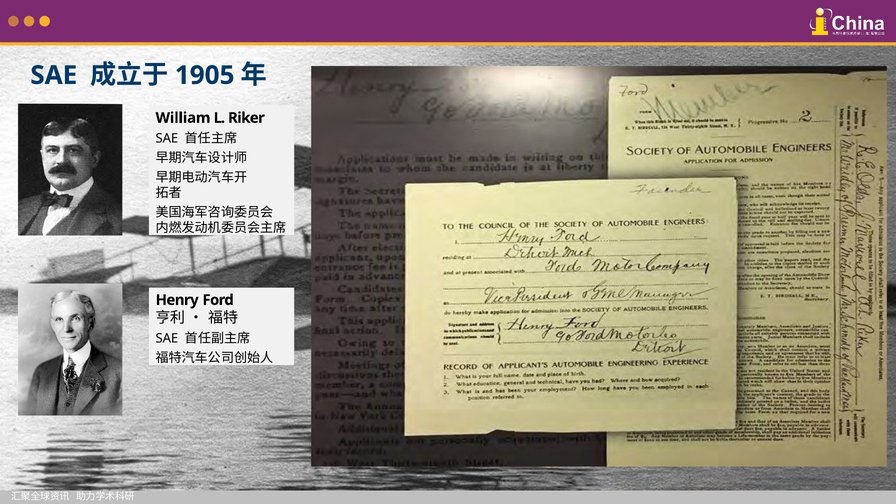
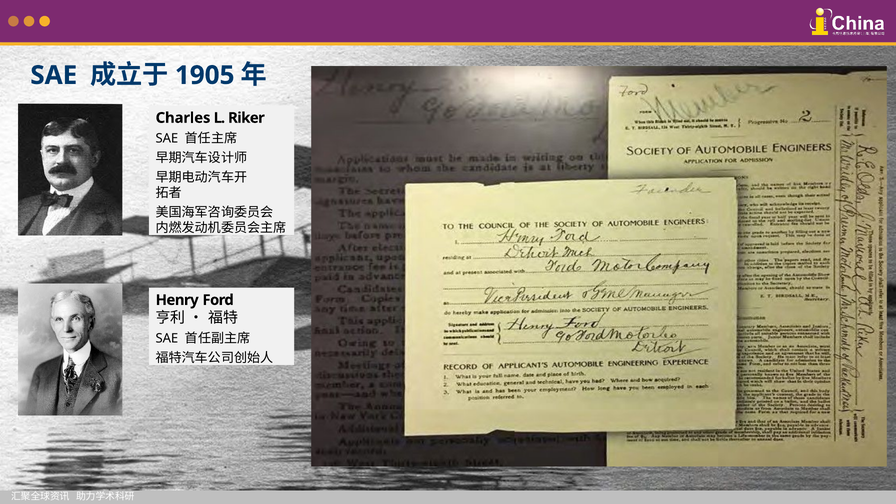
William: William -> Charles (183, 118)
